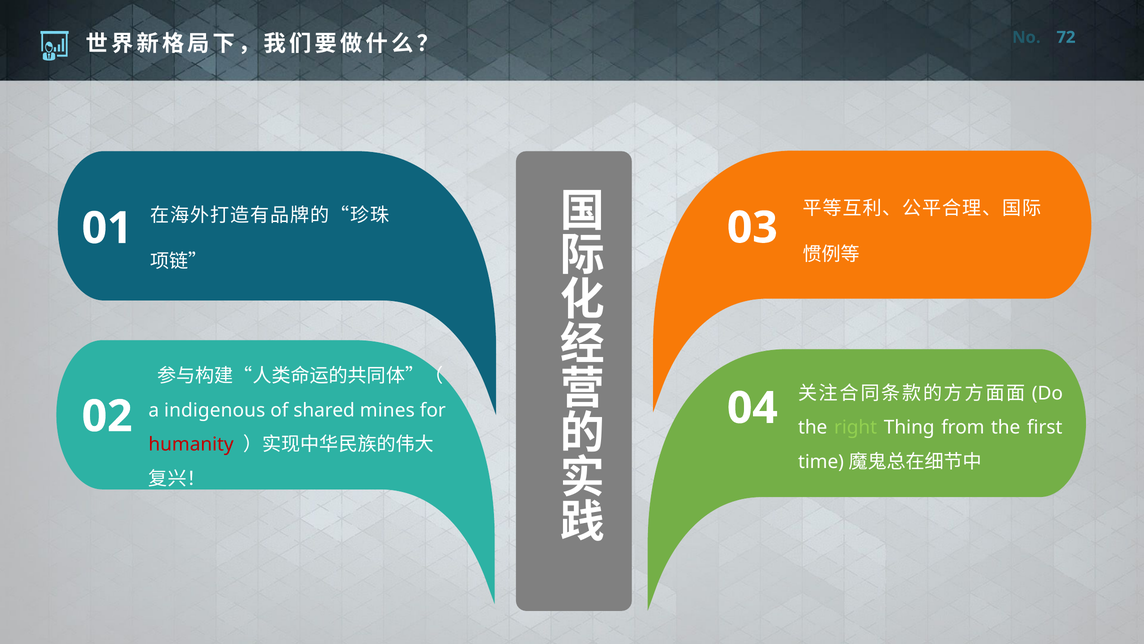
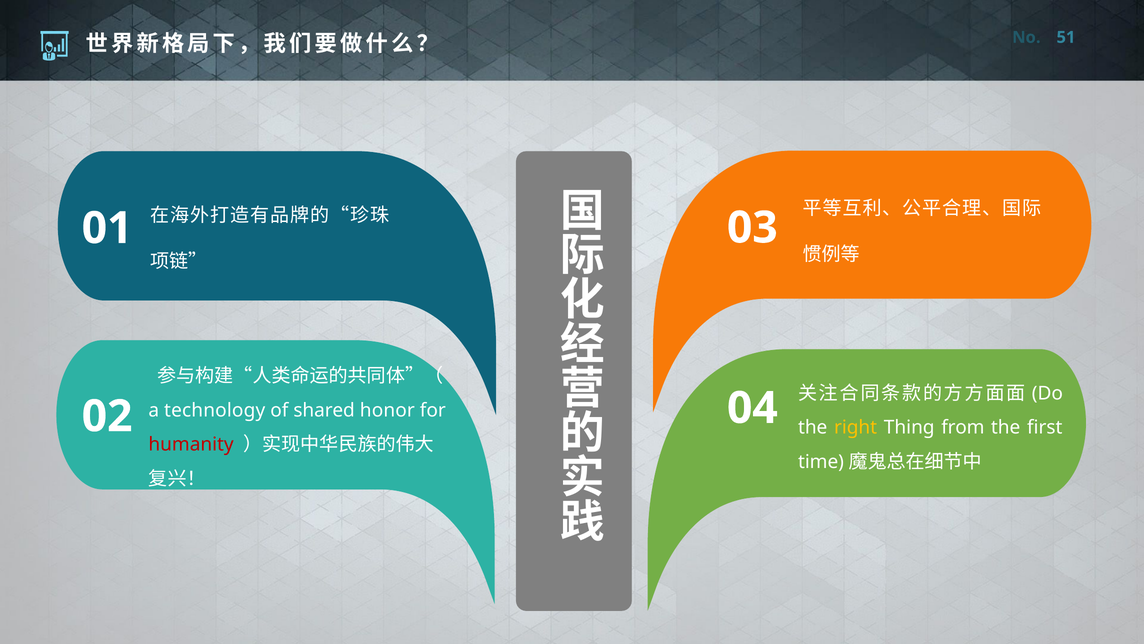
72: 72 -> 51 (1066, 37)
indigenous: indigenous -> technology (215, 410)
mines: mines -> honor (387, 410)
right colour: light green -> yellow (856, 427)
